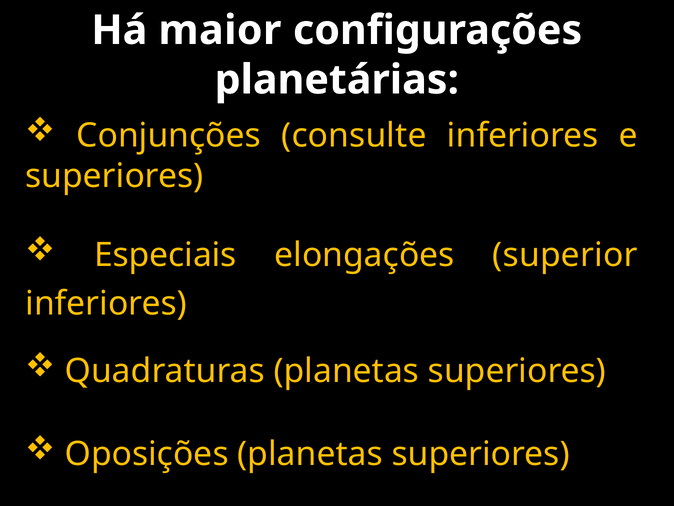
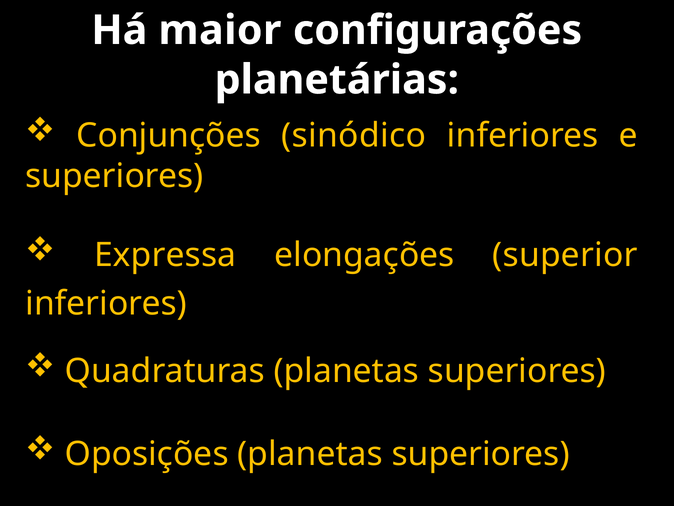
consulte: consulte -> sinódico (354, 135)
Especiais: Especiais -> Expressa (165, 255)
